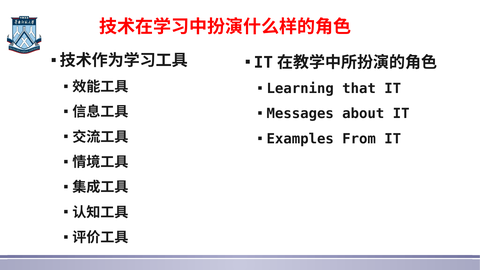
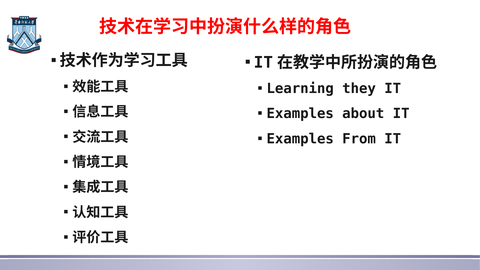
that: that -> they (359, 89)
Messages: Messages -> Examples (300, 114)
